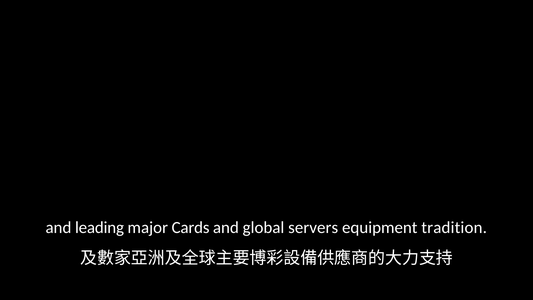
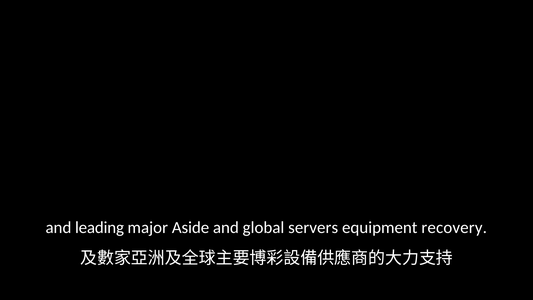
Cards: Cards -> Aside (191, 228)
tradition: tradition -> recovery (454, 228)
